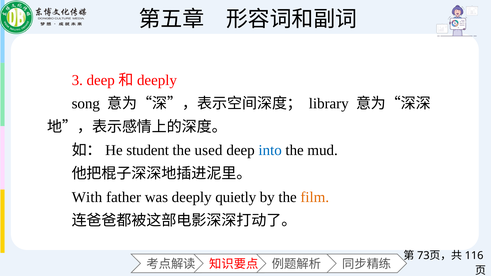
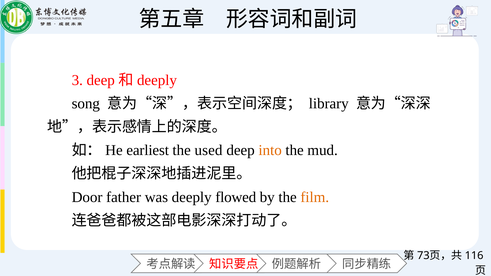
student: student -> earliest (148, 150)
into colour: blue -> orange (270, 150)
With: With -> Door (87, 197)
quietly: quietly -> flowed (236, 197)
